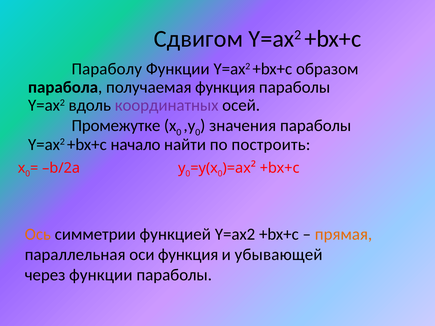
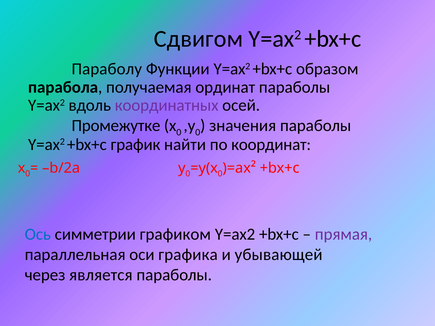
получаемая функция: функция -> ординат (225, 87)
начало: начало -> график (135, 145)
построить: построить -> координат (271, 145)
Ось colour: orange -> blue (38, 234)
функцией: функцией -> графиком (175, 234)
прямая colour: orange -> purple (344, 234)
оси функция: функция -> графика (188, 255)
через функции: функции -> является (101, 275)
